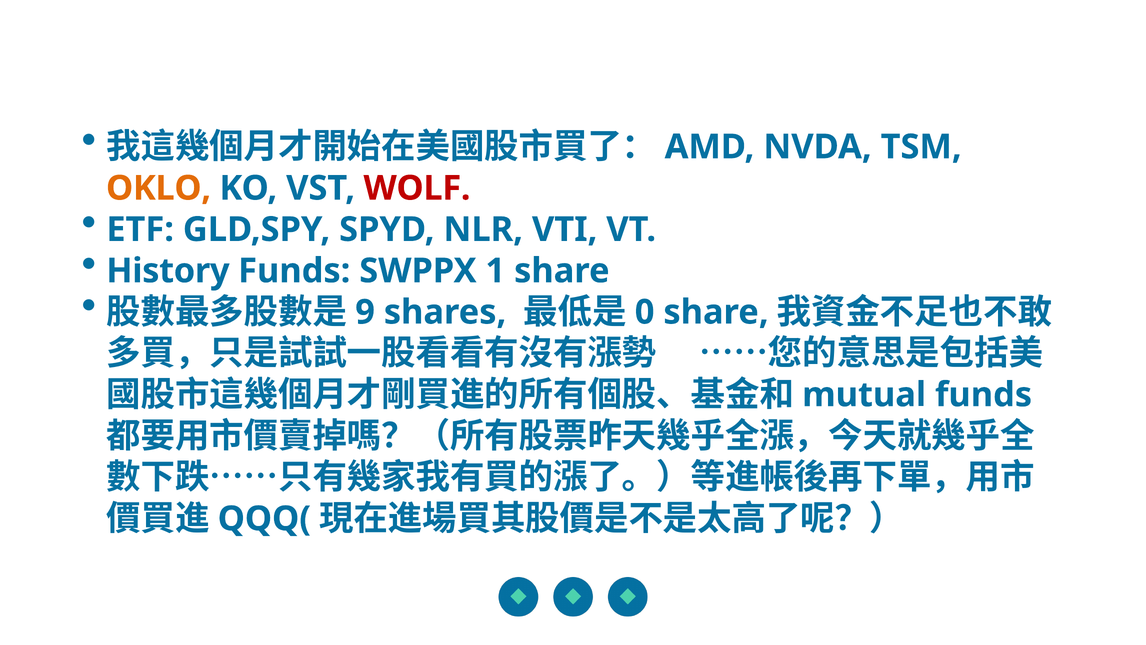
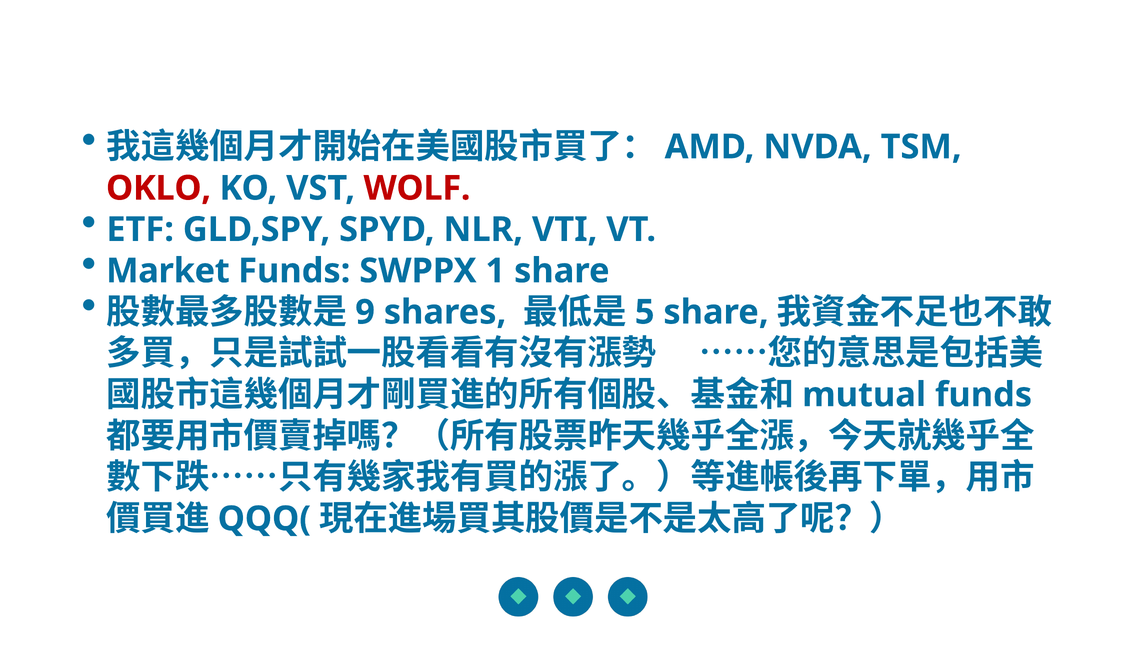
OKLO colour: orange -> red (159, 188)
History: History -> Market (168, 271)
0: 0 -> 5 (645, 312)
